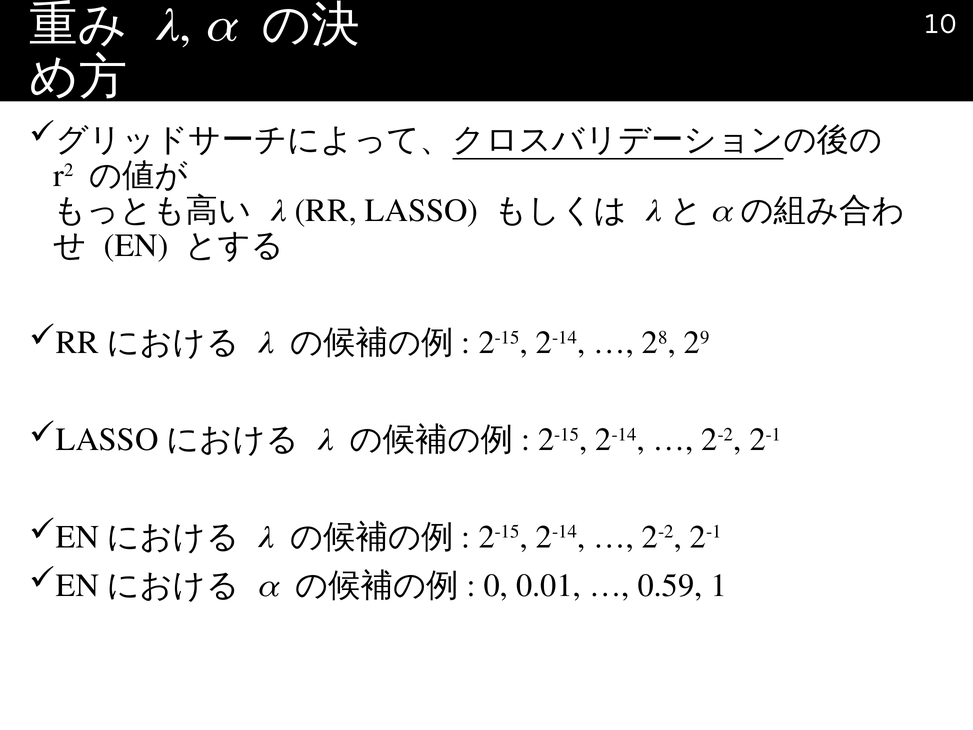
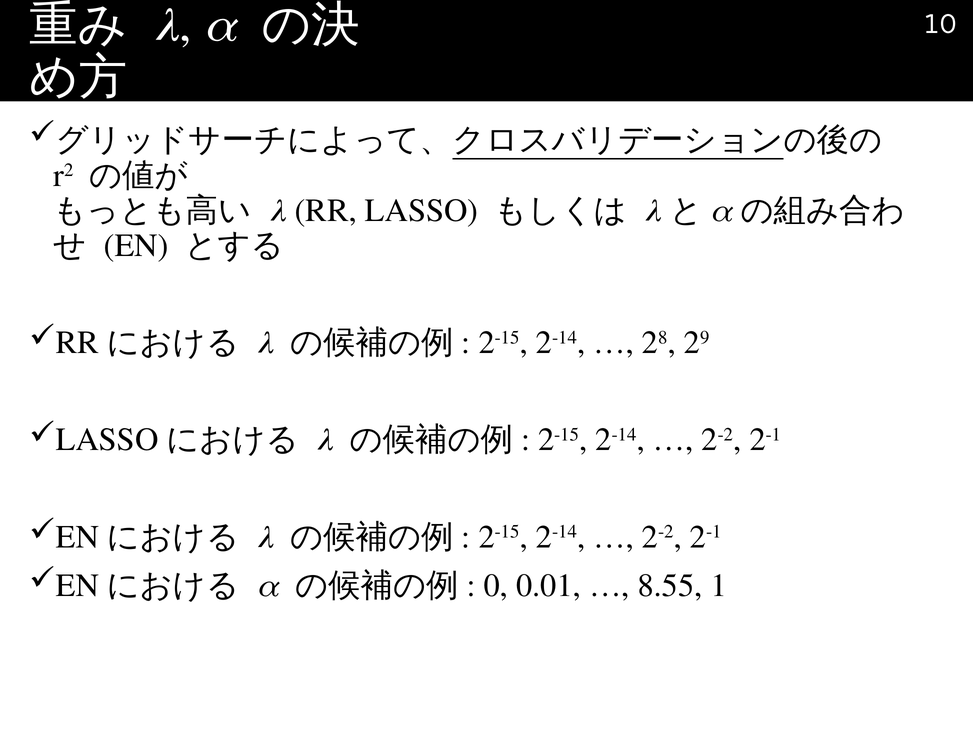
0.59: 0.59 -> 8.55 (670, 585)
